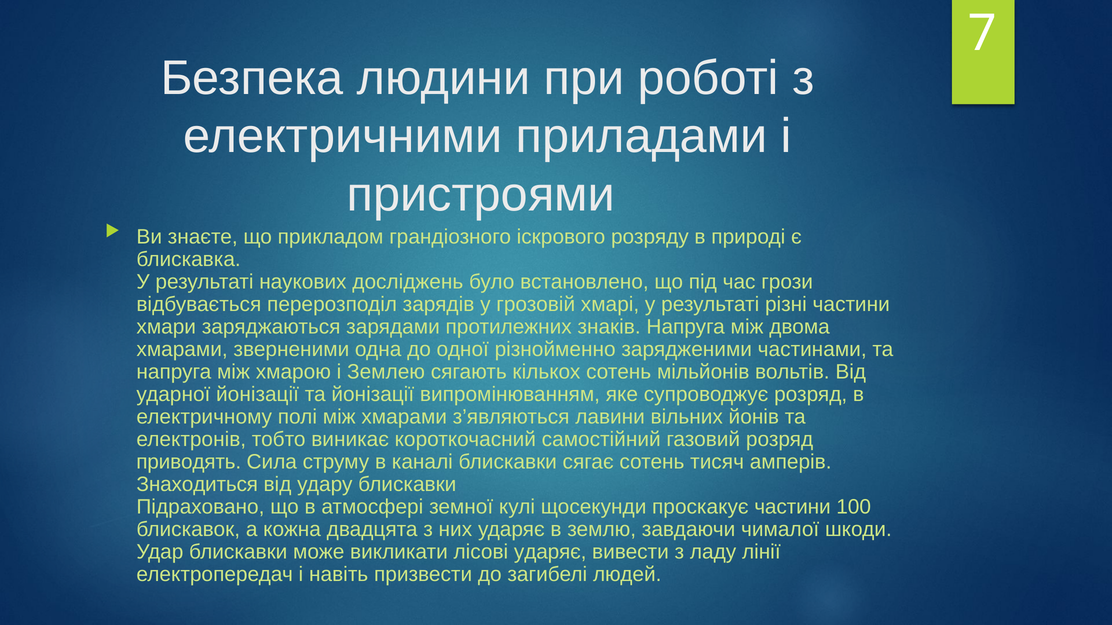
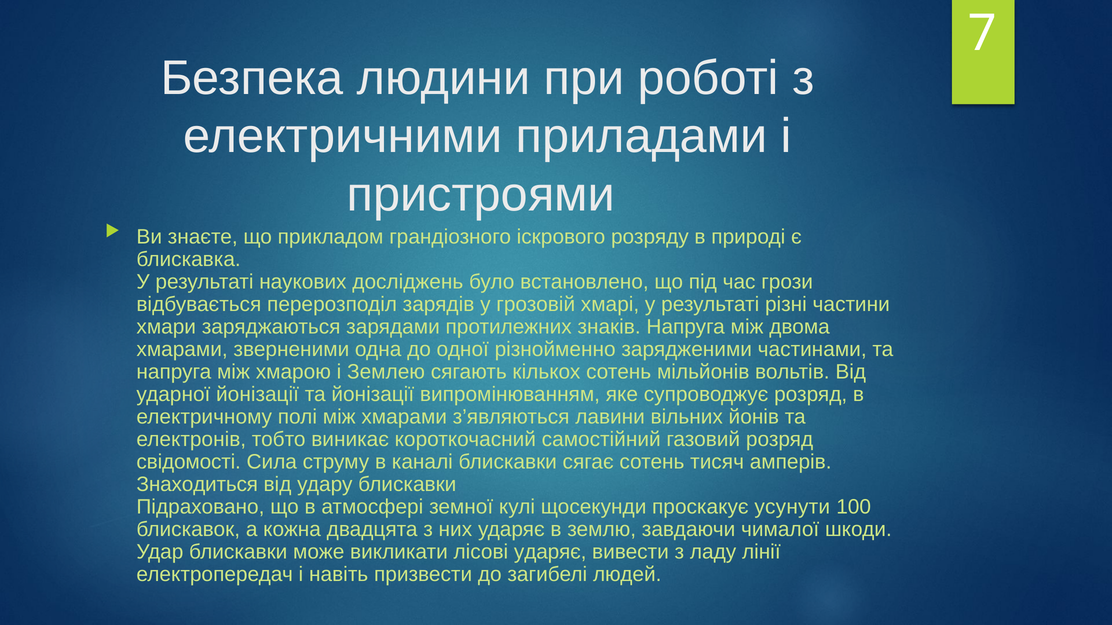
приводять: приводять -> свідомості (189, 462)
проскакує частини: частини -> усунути (792, 507)
